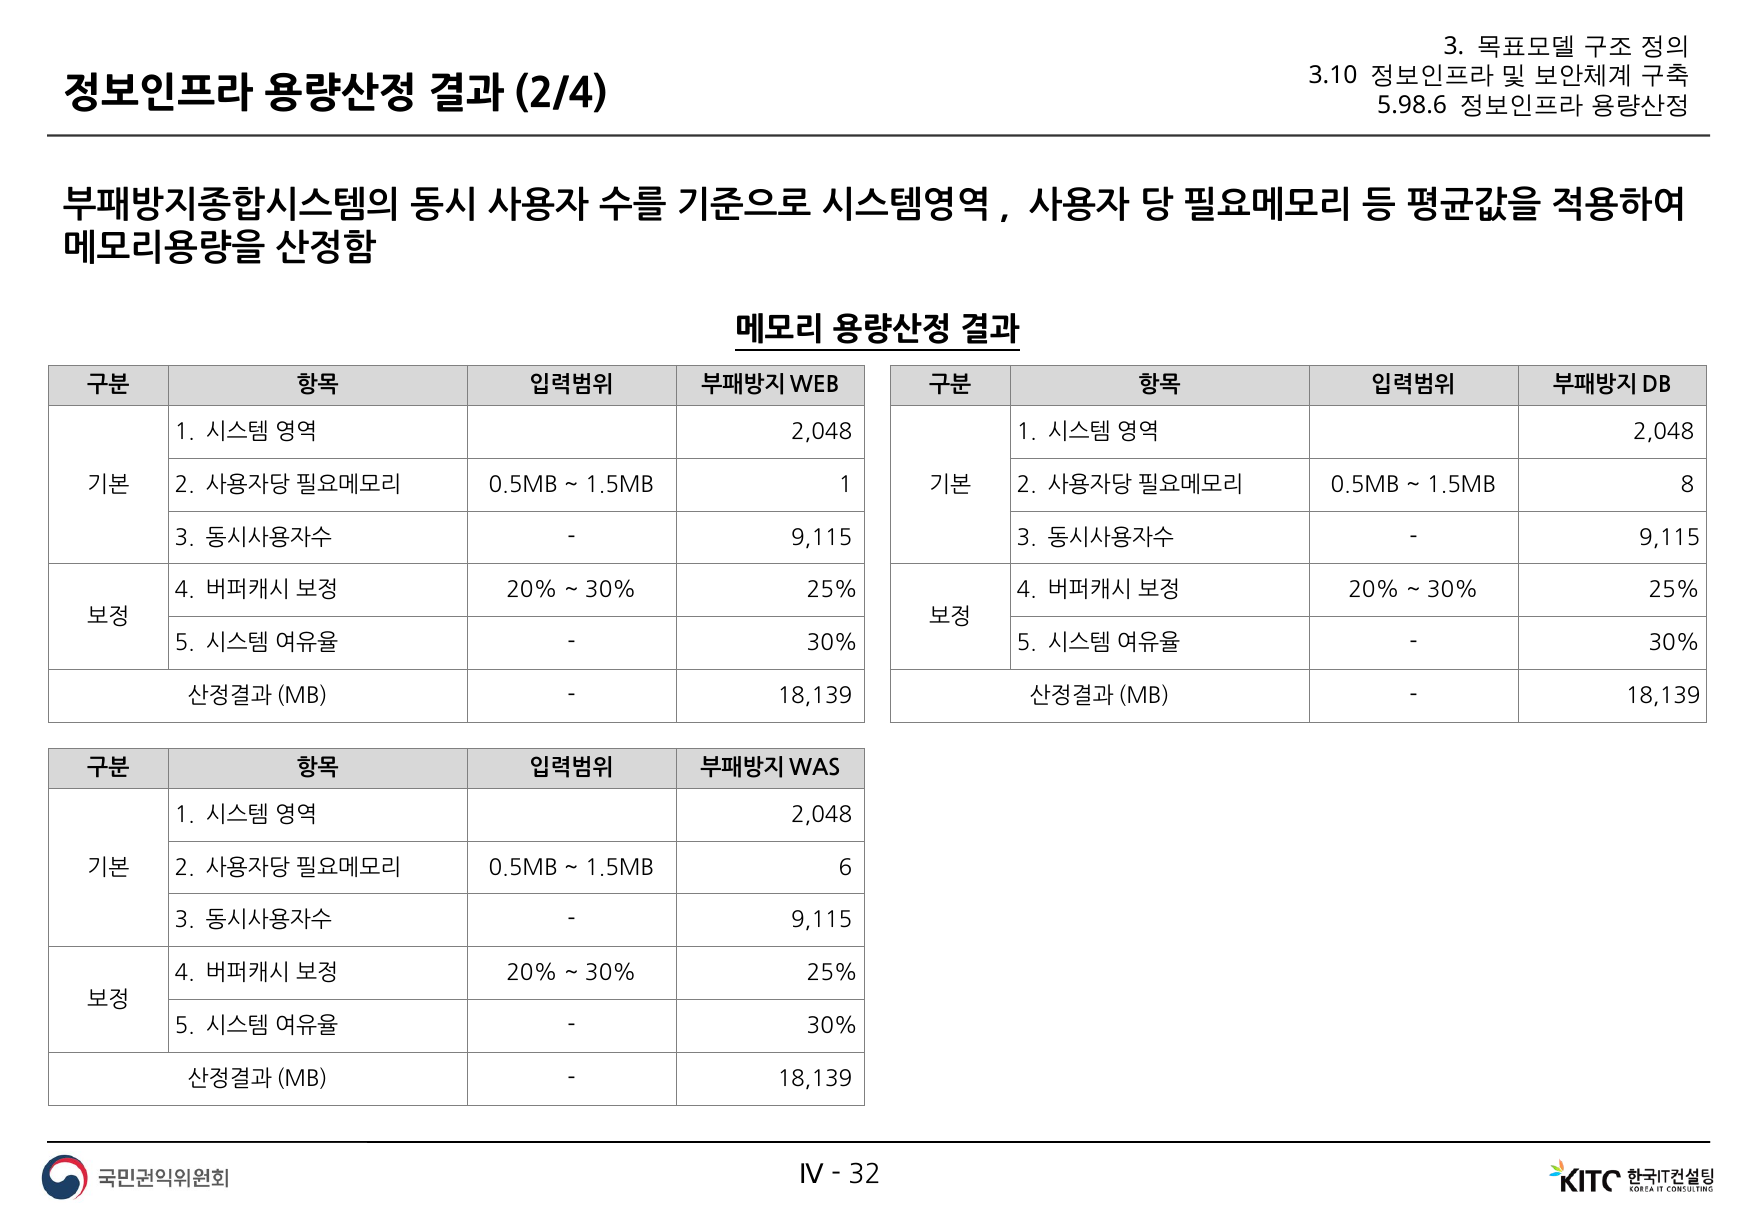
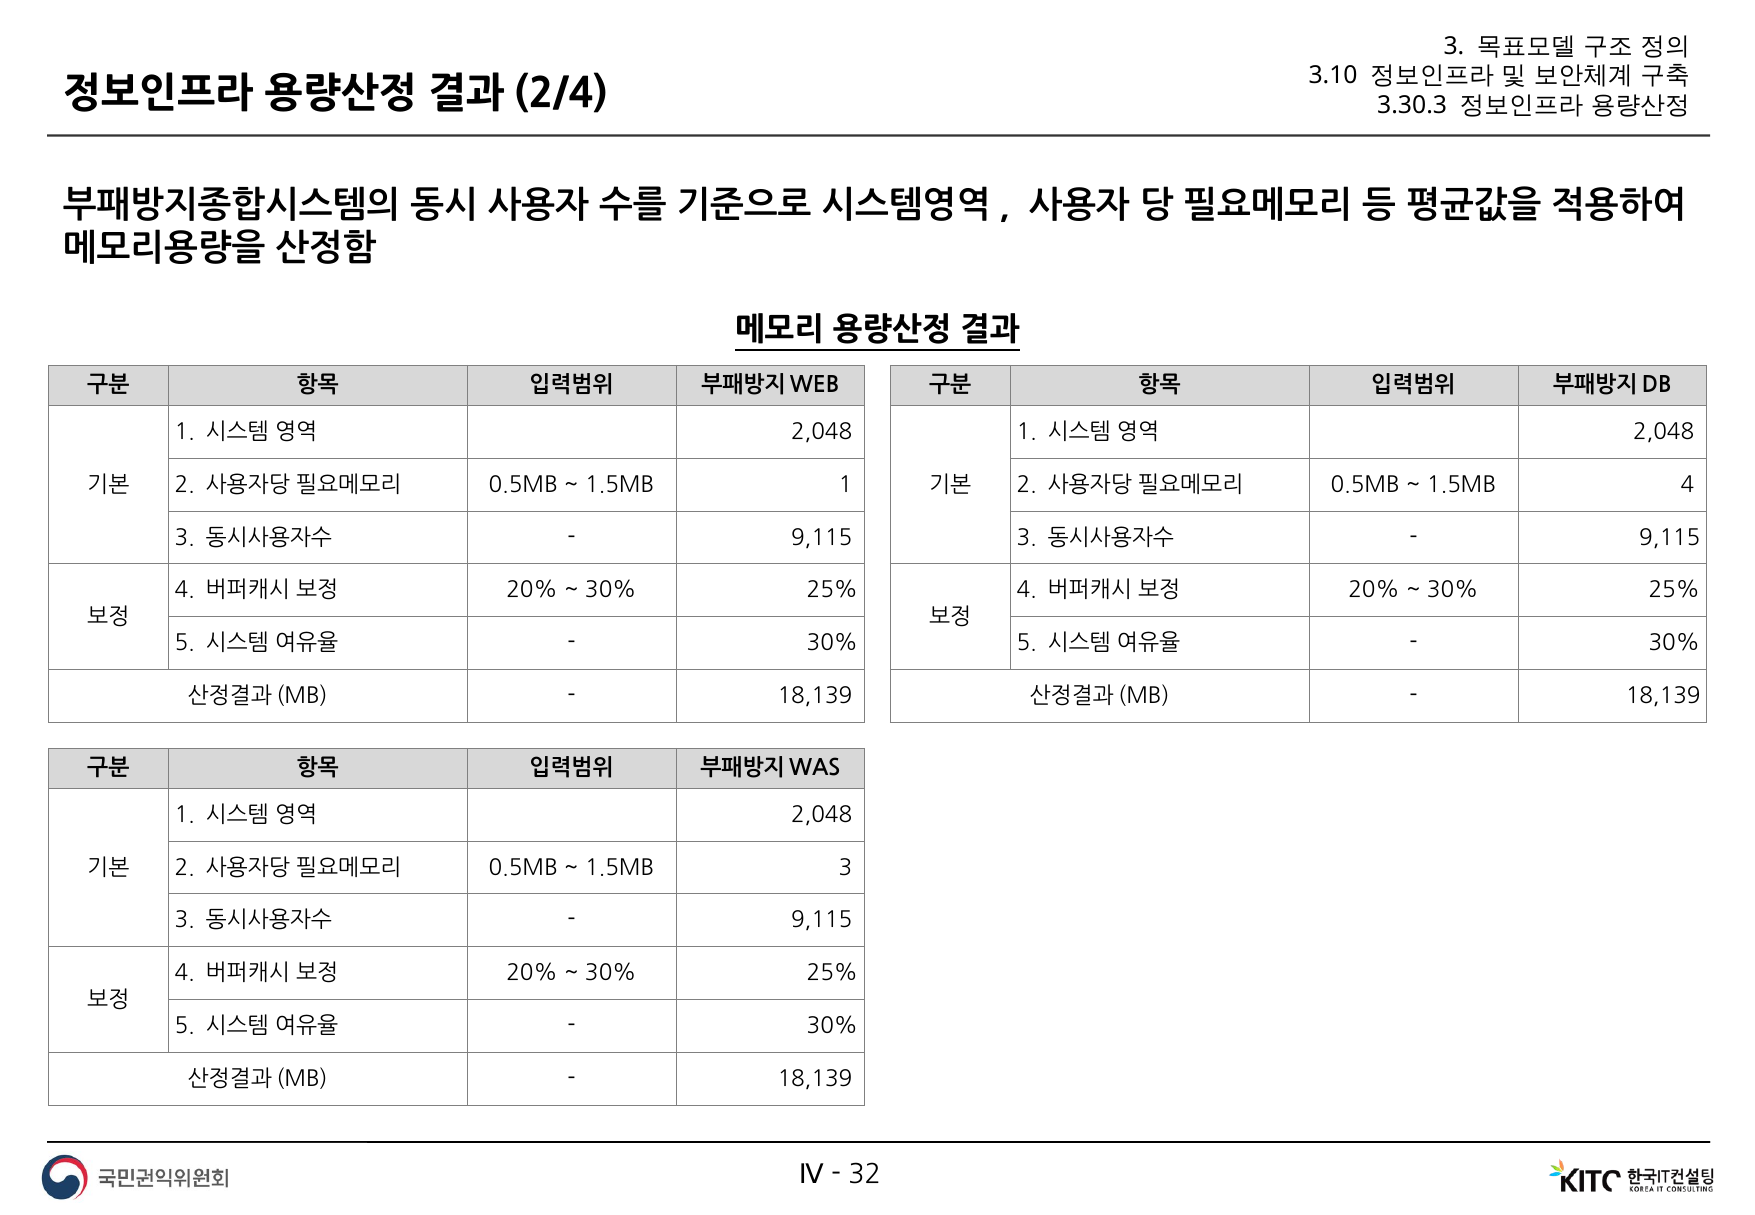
5.98.6: 5.98.6 -> 3.30.3 (1412, 105)
1.5MB 8: 8 -> 4 (1687, 485)
1.5MB 6: 6 -> 3 (845, 868)
